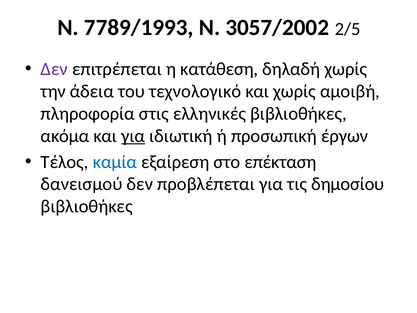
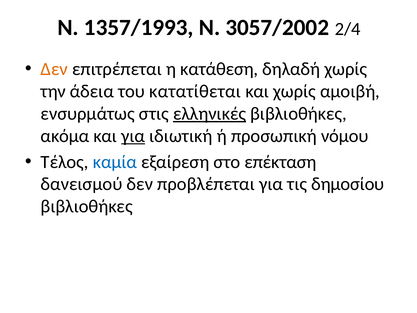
7789/1993: 7789/1993 -> 1357/1993 (139, 28)
2/5: 2/5 -> 2/4 (348, 29)
Δεν colour: purple -> orange (54, 69)
τεχνολογικό: τεχνολογικό -> κατατίθεται (195, 91)
πληροφορία: πληροφορία -> ενσυρμάτως (88, 114)
ελληνικές underline: none -> present (210, 114)
έργων: έργων -> νόμου (345, 136)
